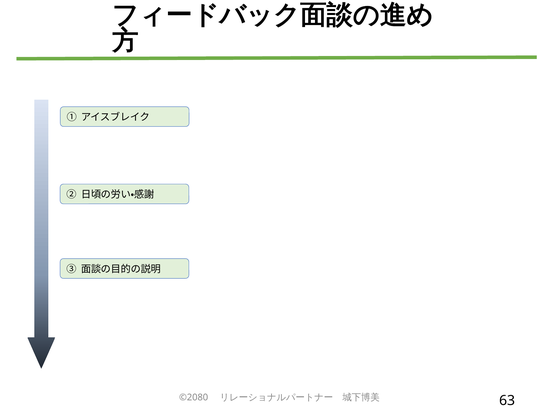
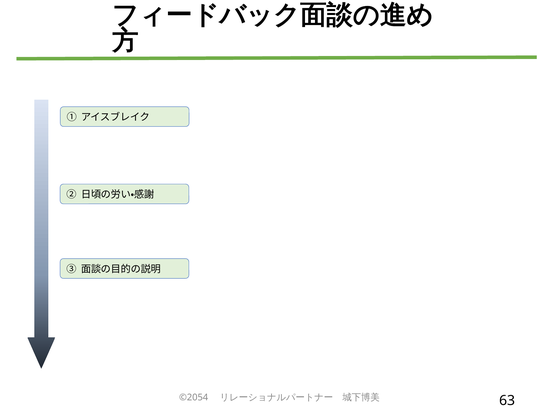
©2080: ©2080 -> ©2054 (194, 398)
